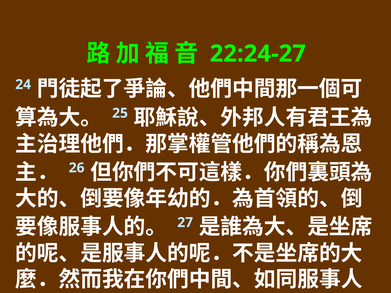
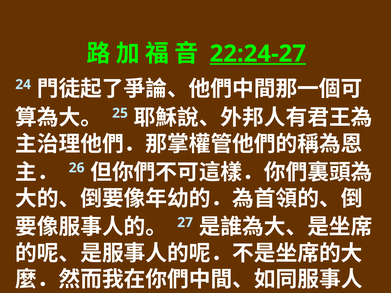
22:24-27 underline: none -> present (258, 54)
